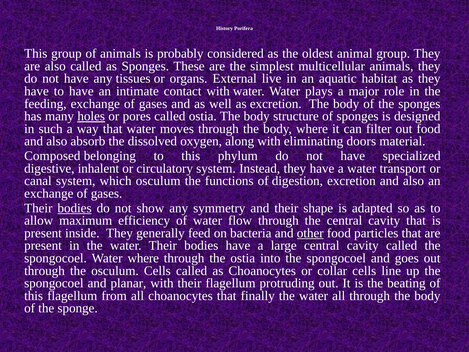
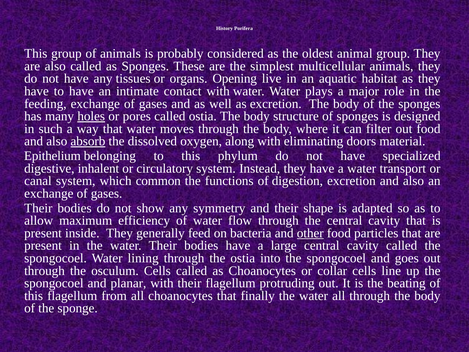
External: External -> Opening (235, 79)
absorb underline: none -> present (88, 141)
Composed: Composed -> Epithelium (52, 156)
which osculum: osculum -> common (158, 181)
bodies underline: present -> none (75, 208)
Water where: where -> lining (143, 258)
